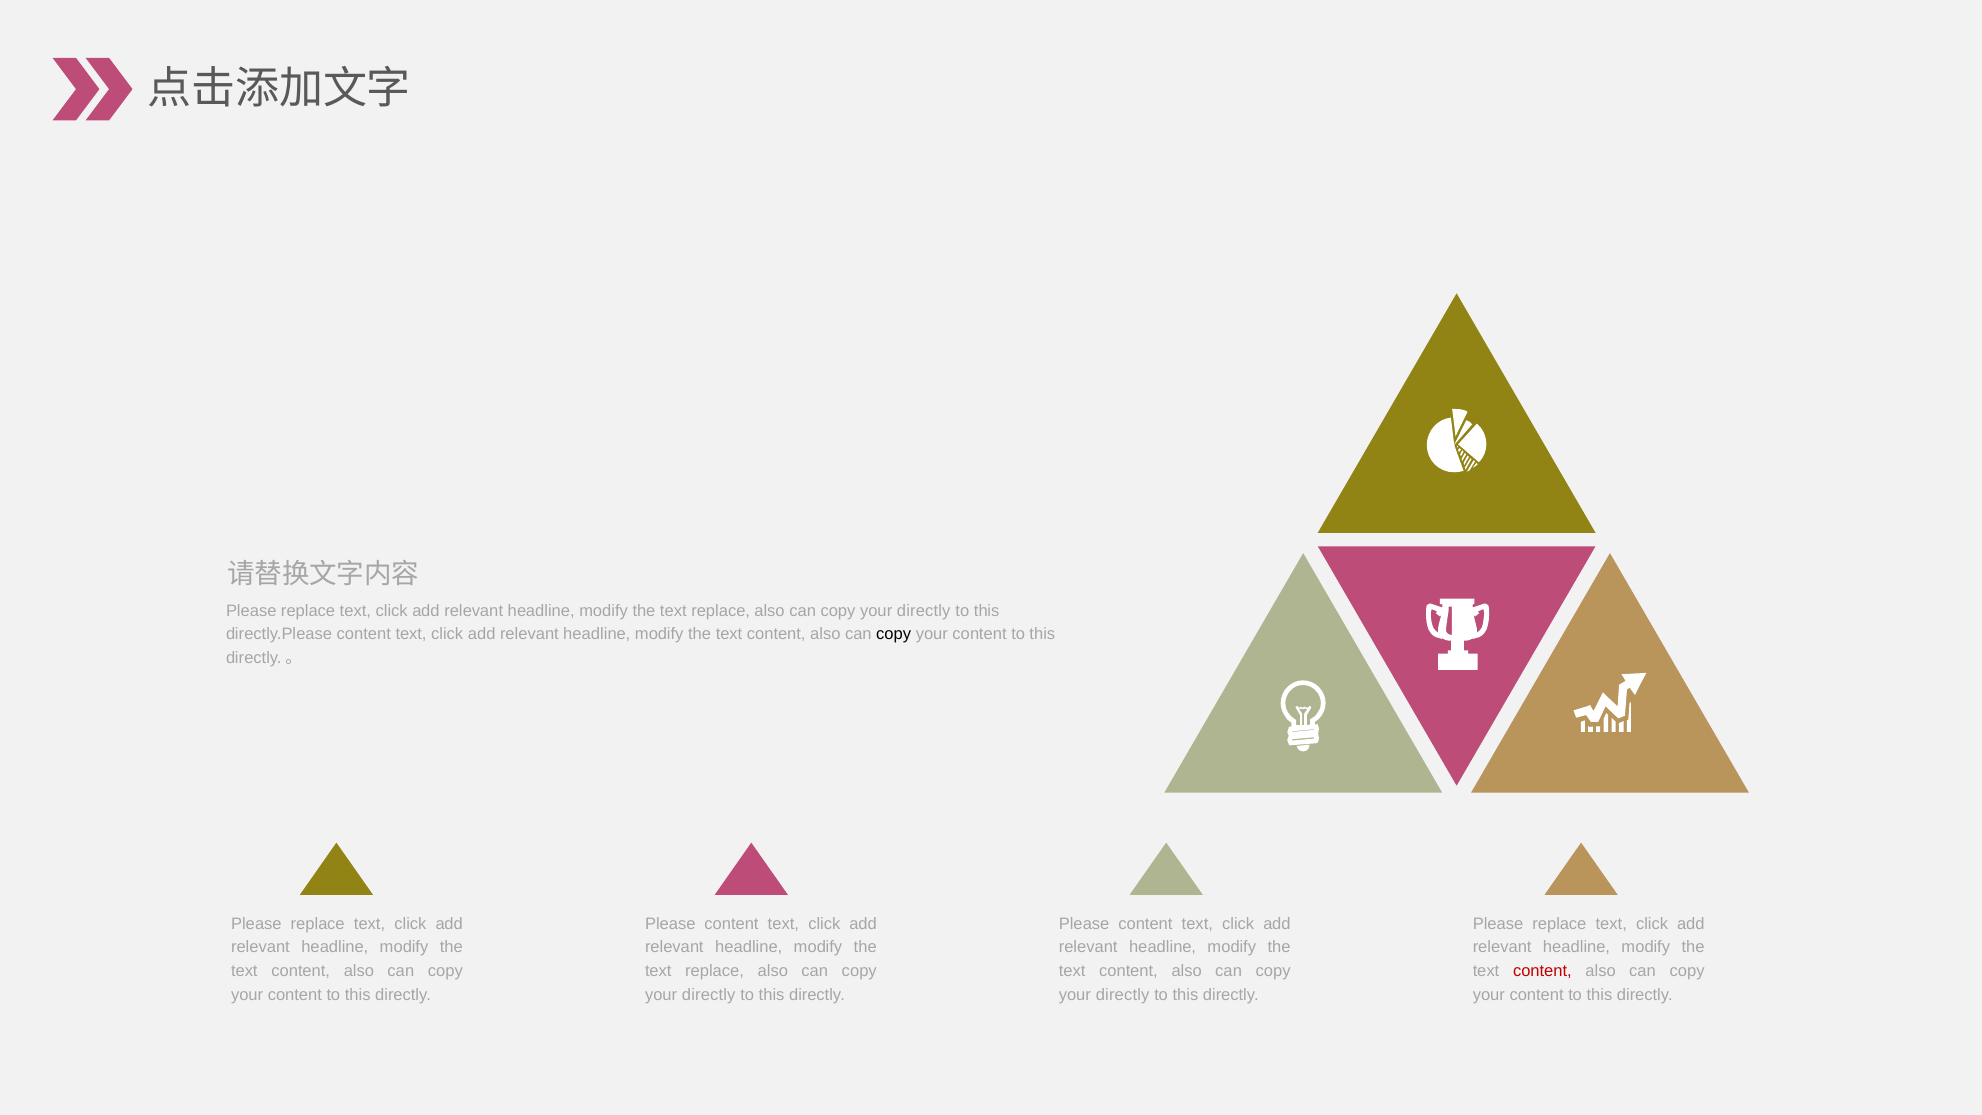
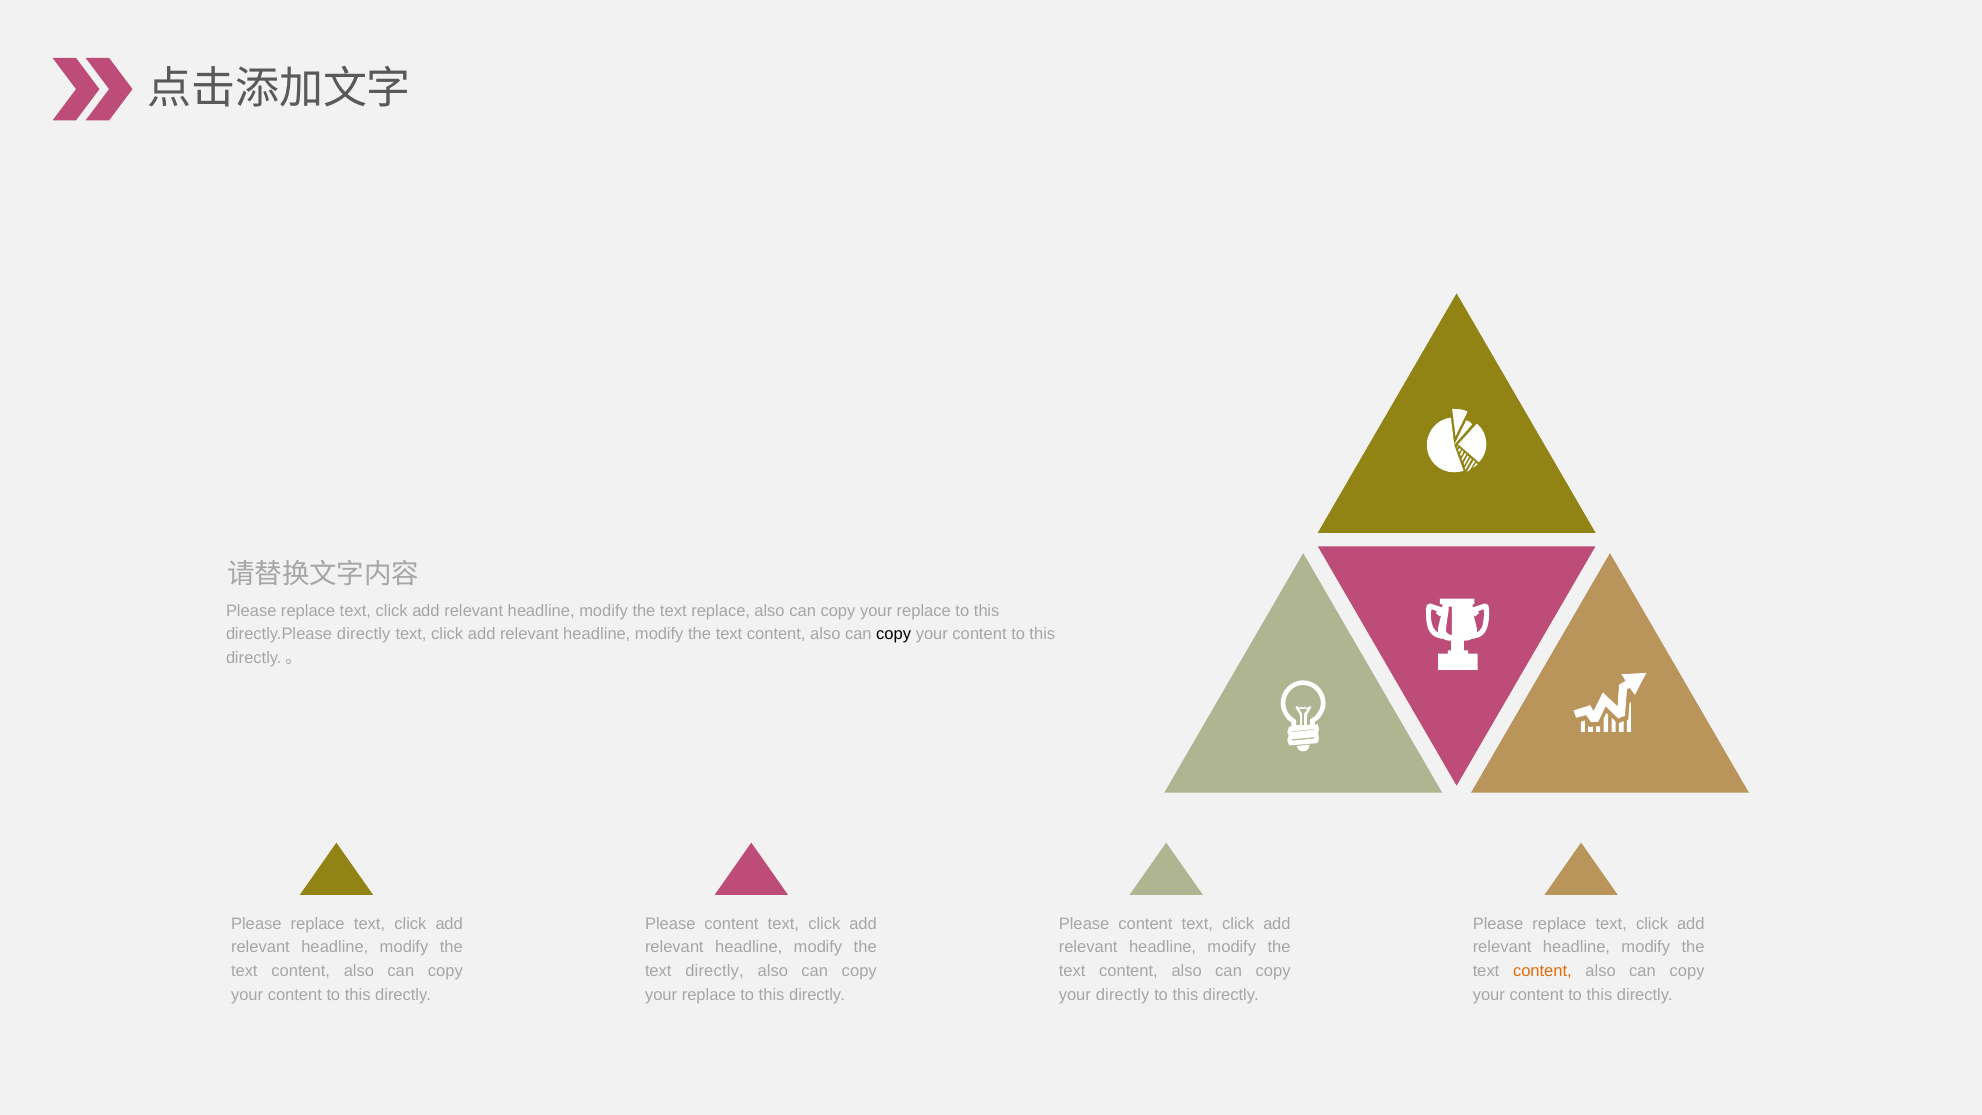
directly: directly -> replace (924, 611)
directly.Please content: content -> directly (364, 634)
replace: replace -> directly (714, 971)
content colour: red -> orange (1542, 971)
directly: directly -> replace (709, 995)
